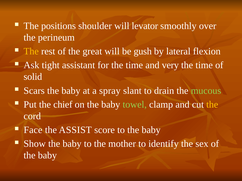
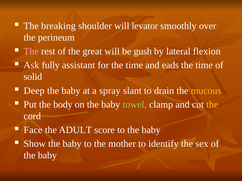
positions: positions -> breaking (58, 26)
The colour: yellow -> pink (31, 51)
tight: tight -> fully (51, 65)
very: very -> eads (170, 65)
Scars: Scars -> Deep (34, 91)
mucous colour: light green -> yellow (206, 91)
chief: chief -> body (63, 105)
ASSIST: ASSIST -> ADULT (75, 130)
